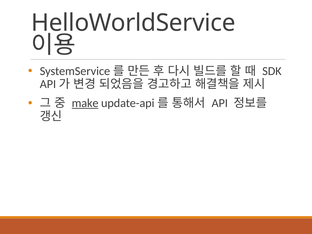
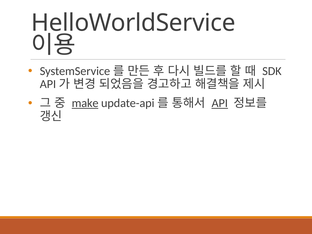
API underline: none -> present (220, 103)
